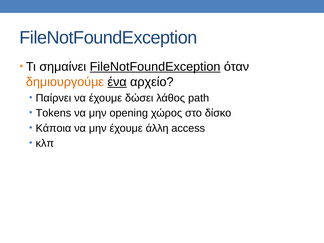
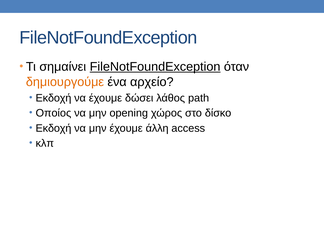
ένα underline: present -> none (117, 82)
Παίρνει: Παίρνει -> Εκδοχή (53, 98)
Tokens: Tokens -> Οποίος (53, 113)
Κάποια: Κάποια -> Εκδοχή (53, 128)
